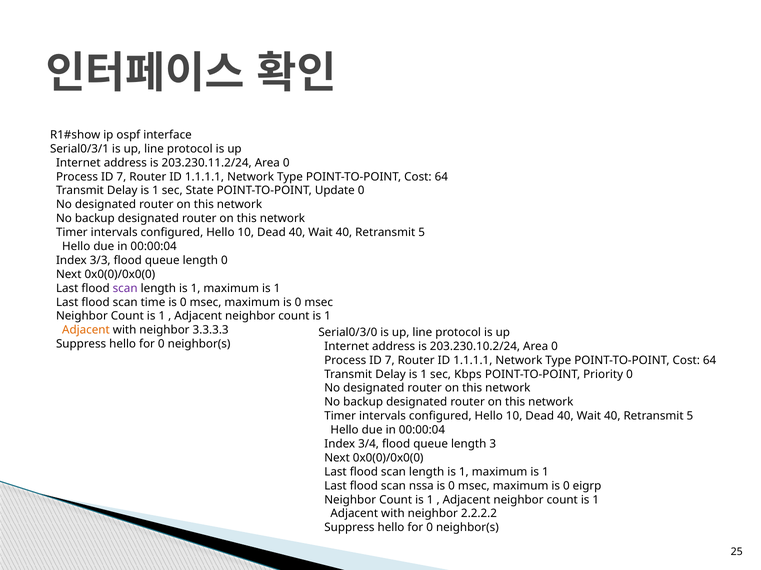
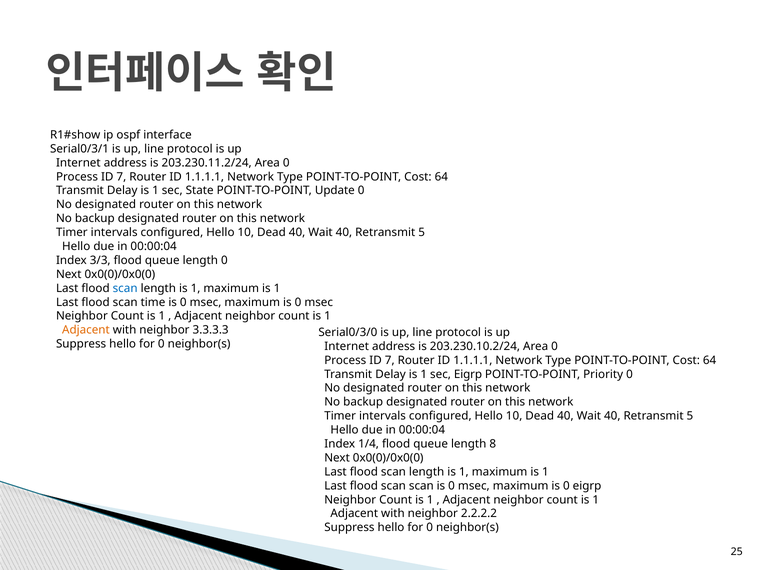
scan colour: purple -> blue (125, 289)
sec Kbps: Kbps -> Eigrp (468, 375)
3/4: 3/4 -> 1/4 (369, 445)
3: 3 -> 8 (493, 445)
scan nssa: nssa -> scan (421, 486)
